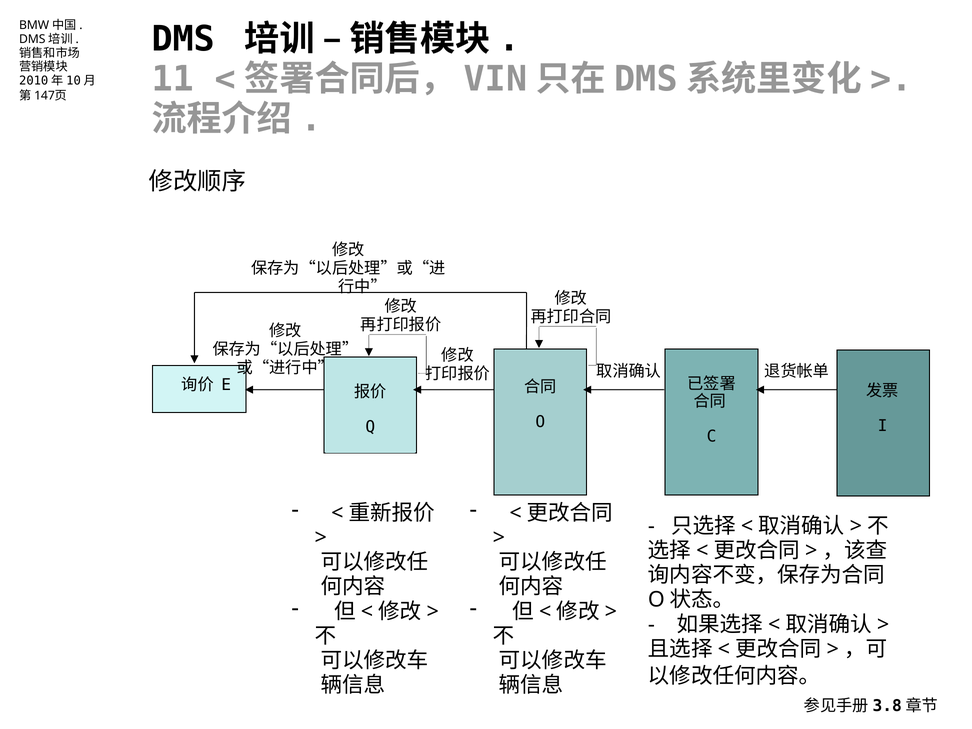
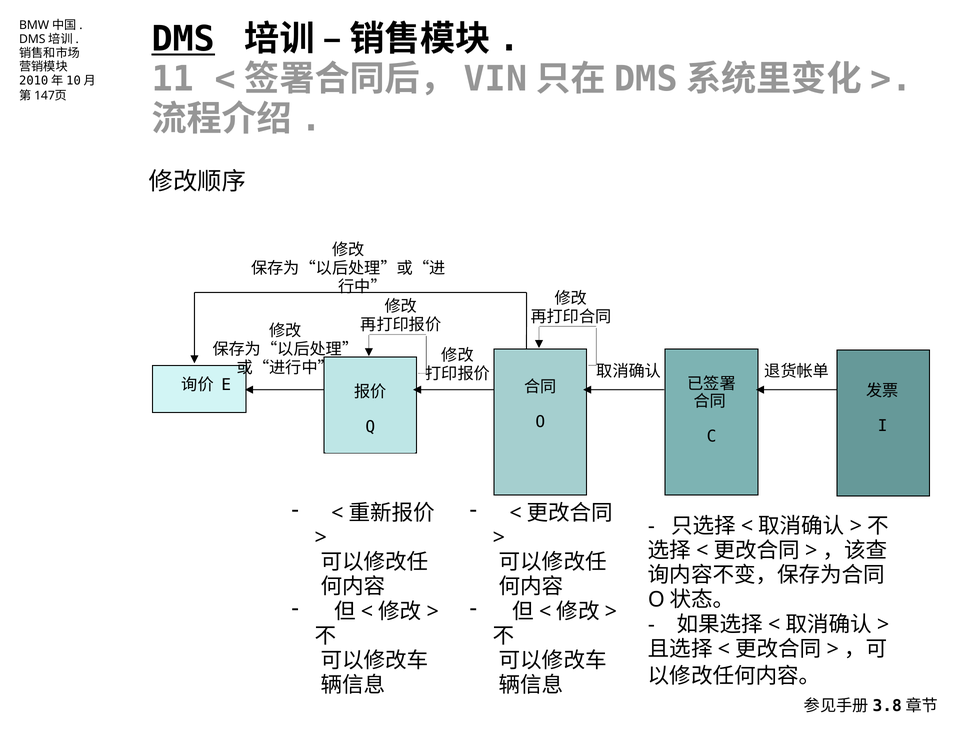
DMS underline: none -> present (183, 39)
